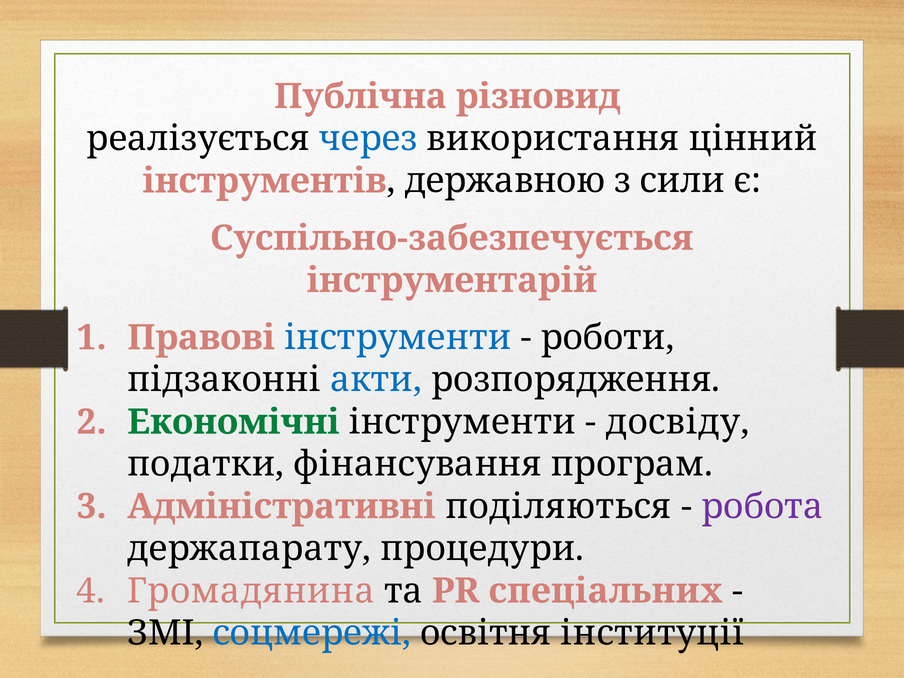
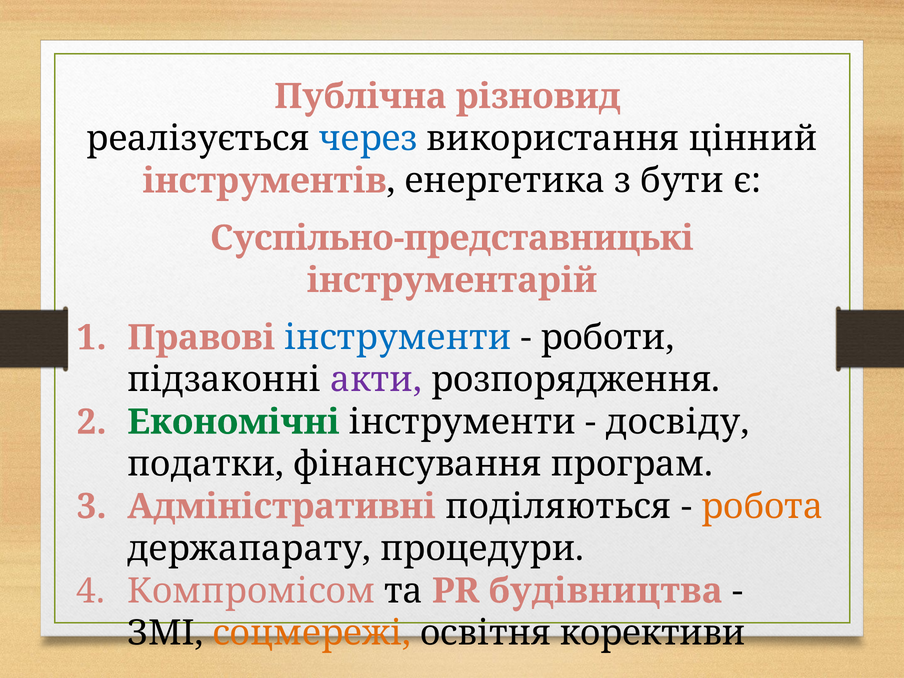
державною: державною -> енергетика (505, 181)
сили: сили -> бути (682, 181)
Суспільно-забезпечується: Суспільно-забезпечується -> Суспільно-представницькі (452, 238)
акти colour: blue -> purple (376, 380)
робота colour: purple -> orange (762, 507)
Громадянина: Громадянина -> Компромісом (251, 591)
спеціальних: спеціальних -> будівництва (606, 591)
соцмережі colour: blue -> orange (312, 633)
інституції: інституції -> корективи (653, 633)
